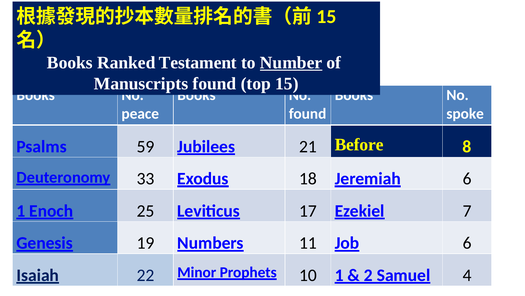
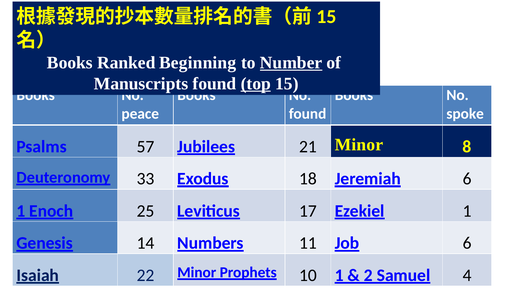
Testament: Testament -> Beginning (198, 62)
top underline: none -> present (256, 84)
59: 59 -> 57 (145, 146)
21 Before: Before -> Minor (359, 144)
7: 7 -> 1 (467, 211)
19: 19 -> 14 (145, 243)
